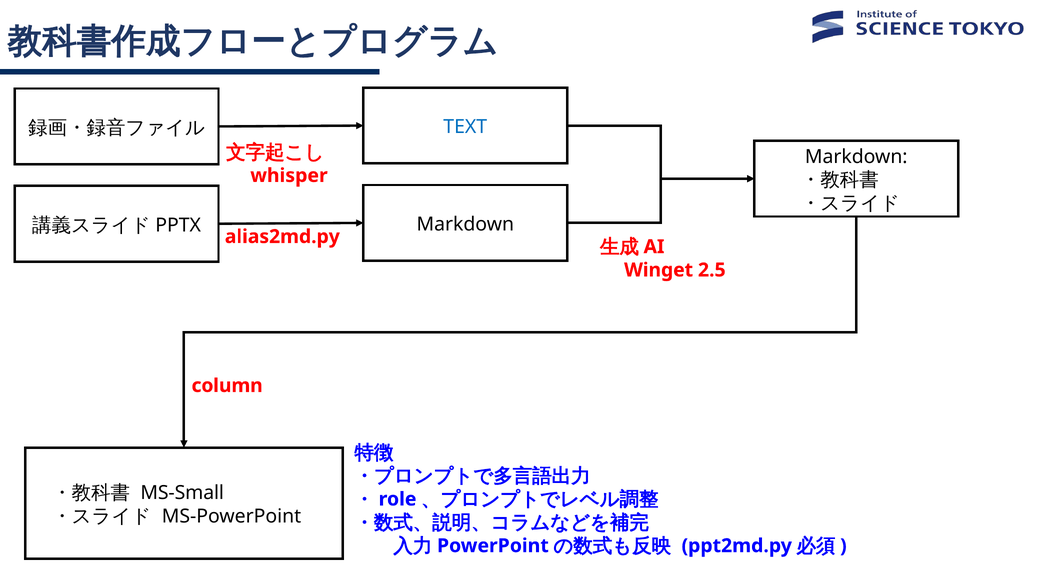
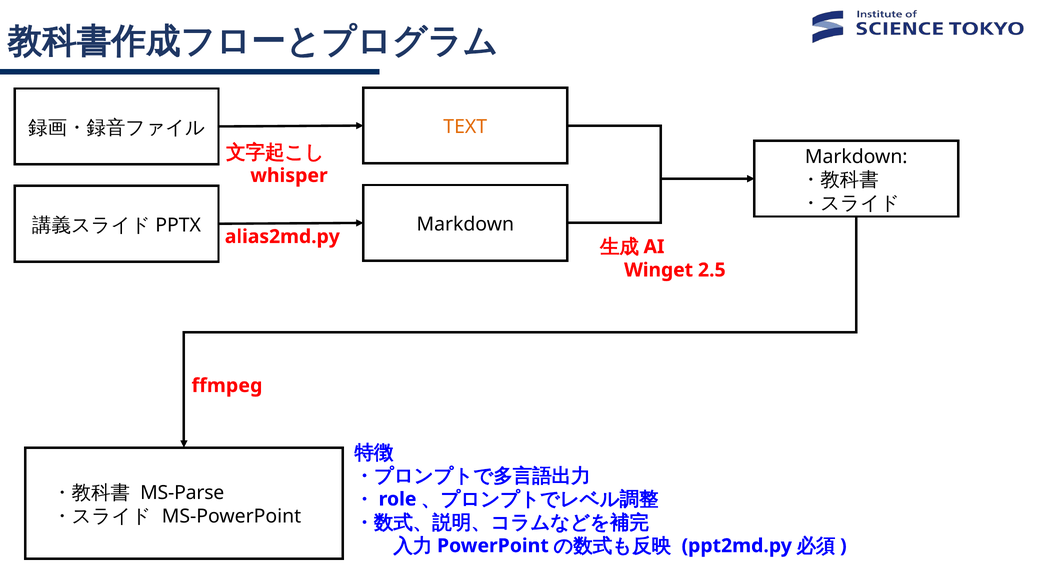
TEXT colour: blue -> orange (465, 127)
column: column -> ffmpeg (227, 386)
MS-Small: MS-Small -> MS-Parse (182, 493)
